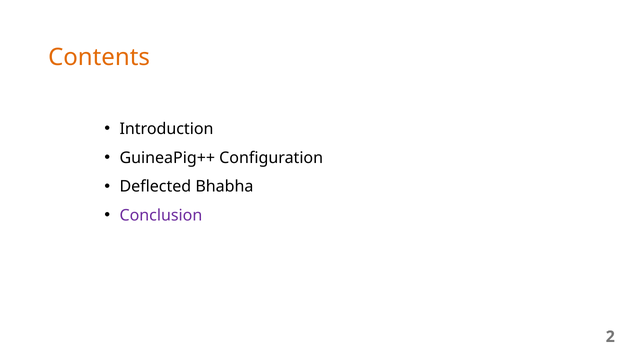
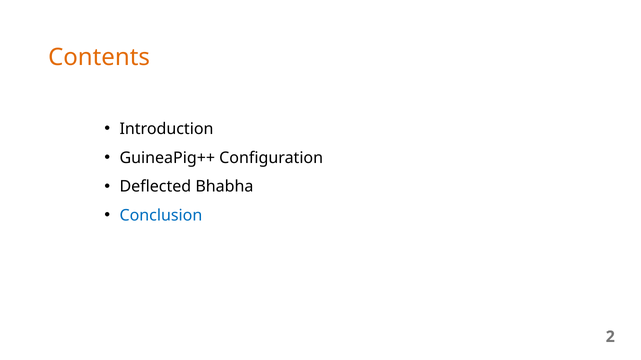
Conclusion colour: purple -> blue (161, 216)
